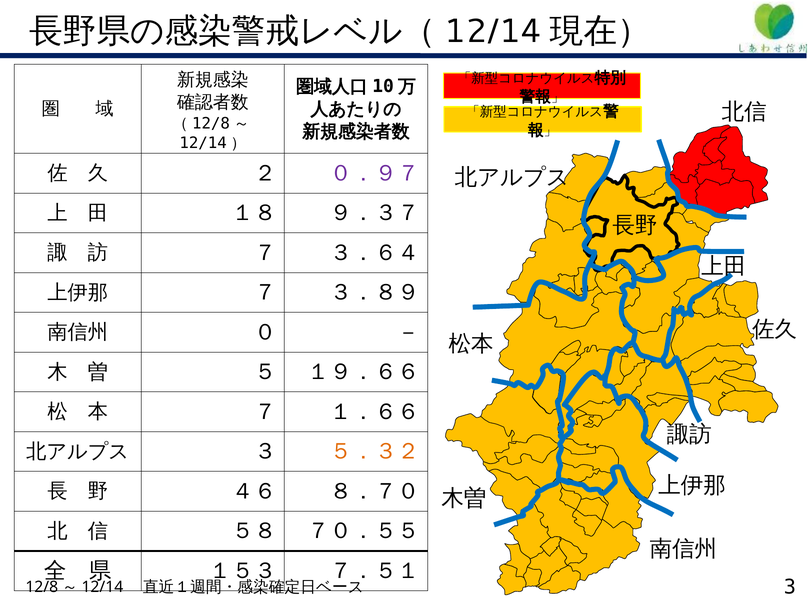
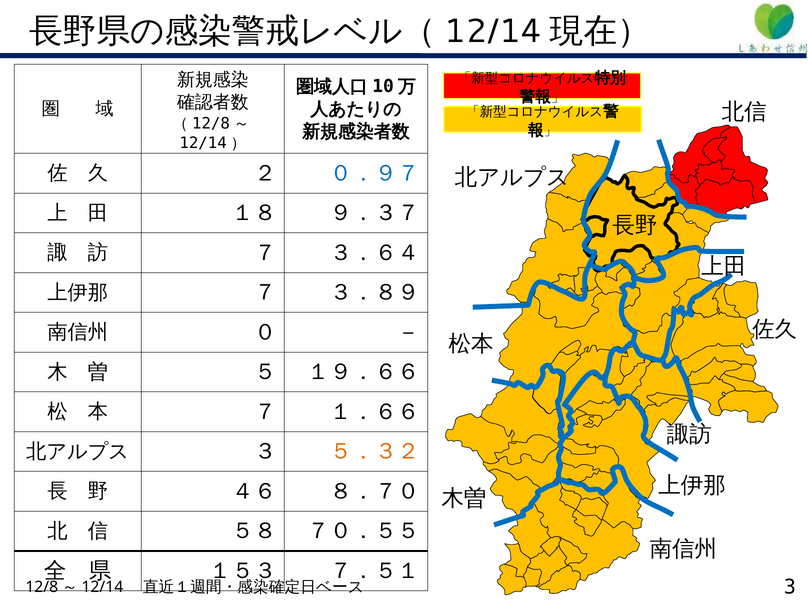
０．９７ colour: purple -> blue (375, 173)
